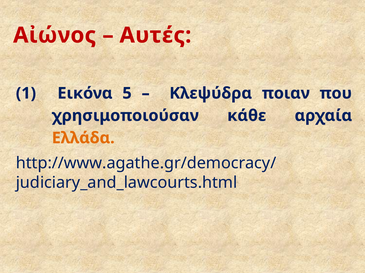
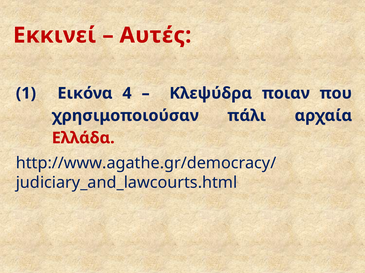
Αἰώνος: Αἰώνος -> Εκκινεί (55, 35)
5: 5 -> 4 (127, 94)
κάθε: κάθε -> πάλι (247, 116)
Ελλάδα colour: orange -> red (83, 138)
